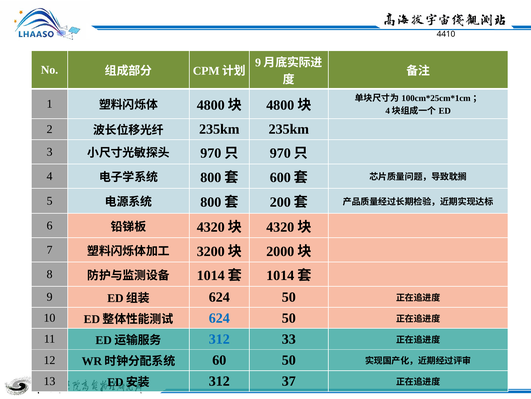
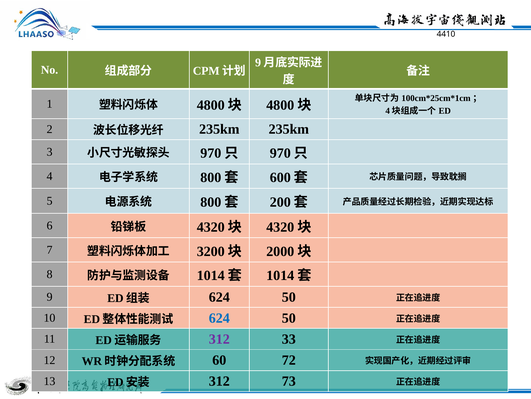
312 colour: blue -> purple (219, 338)
60 50: 50 -> 72 (289, 359)
37: 37 -> 73 (289, 380)
